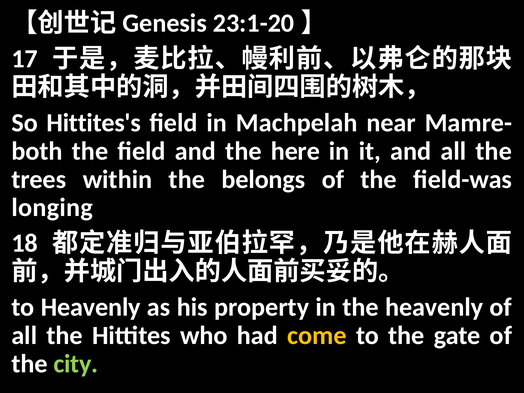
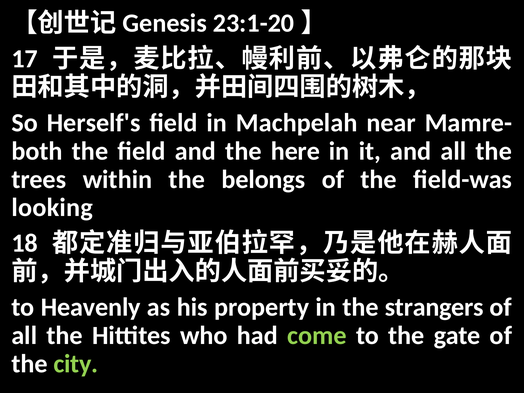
Hittites's: Hittites's -> Herself's (94, 123)
longing: longing -> looking (52, 208)
the heavenly: heavenly -> strangers (434, 307)
come colour: yellow -> light green (317, 335)
